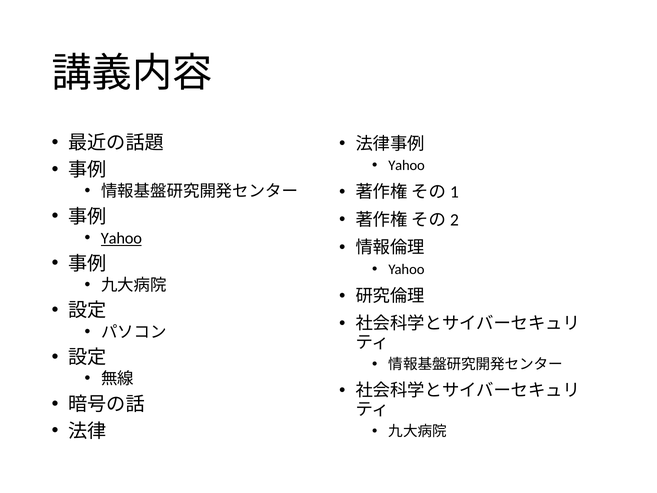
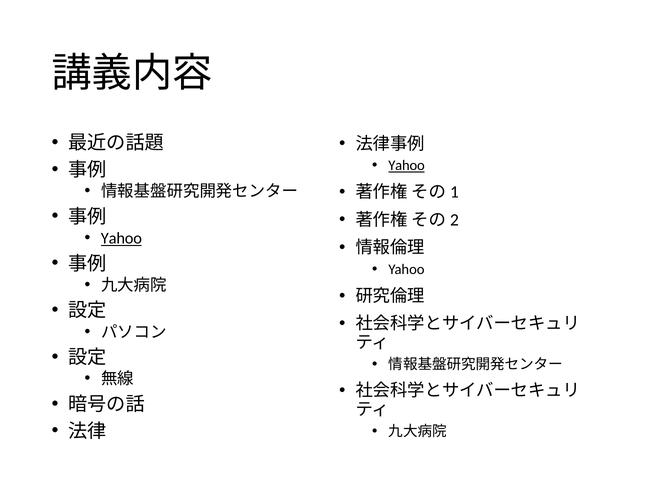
Yahoo underline: none -> present (407, 166)
